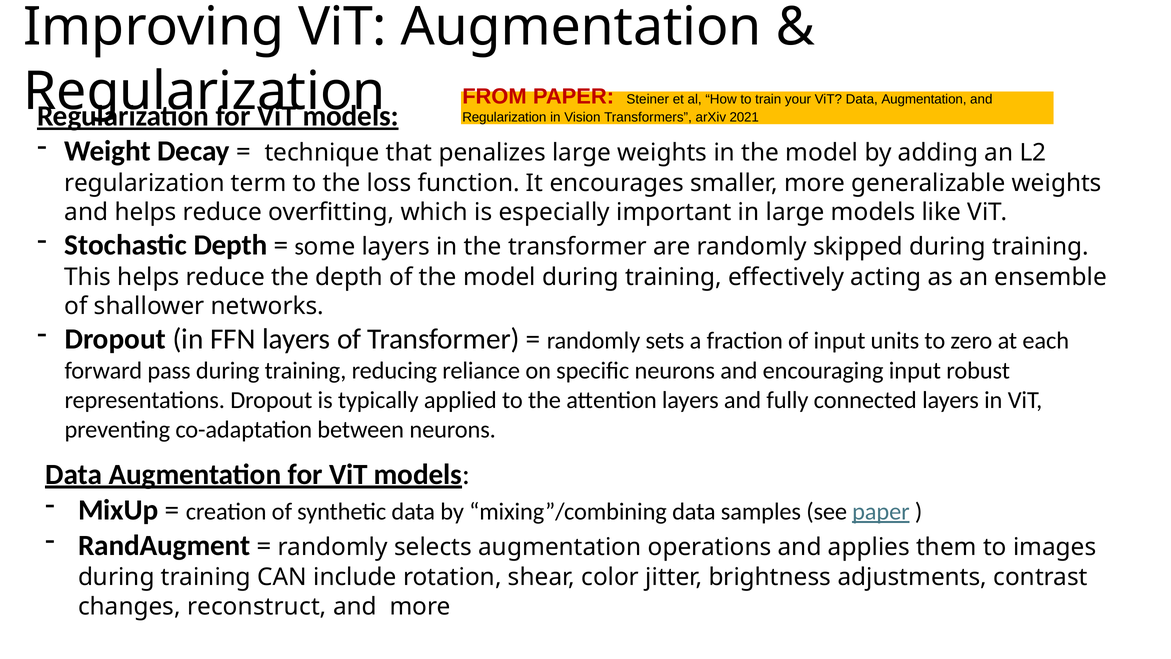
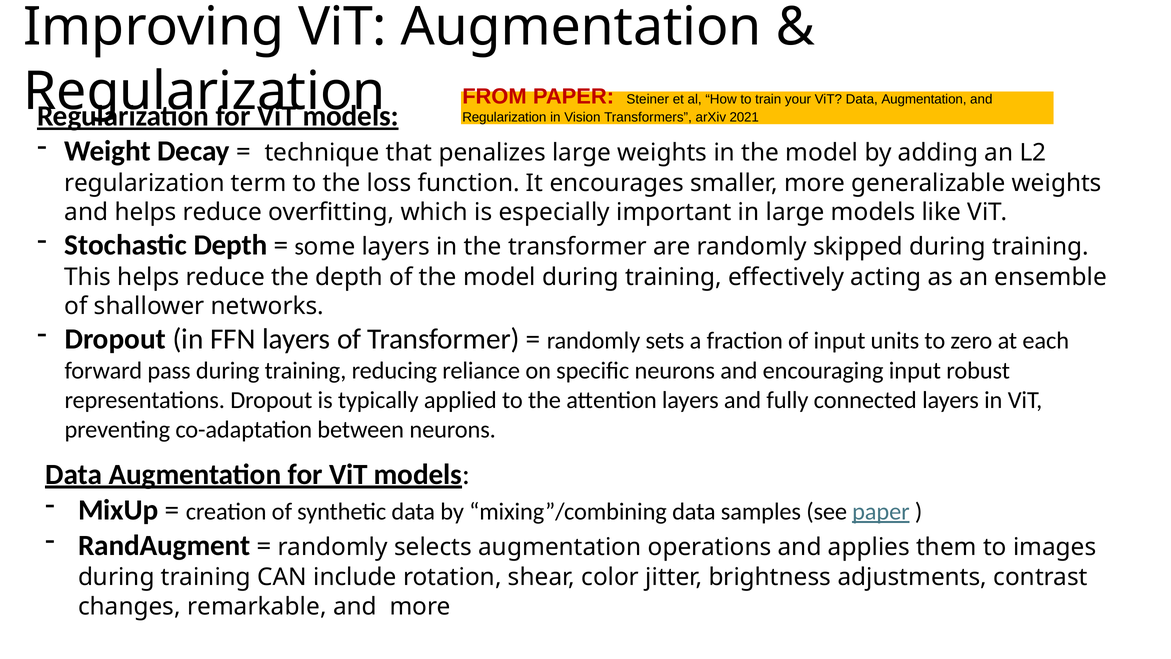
reconstruct: reconstruct -> remarkable (257, 606)
